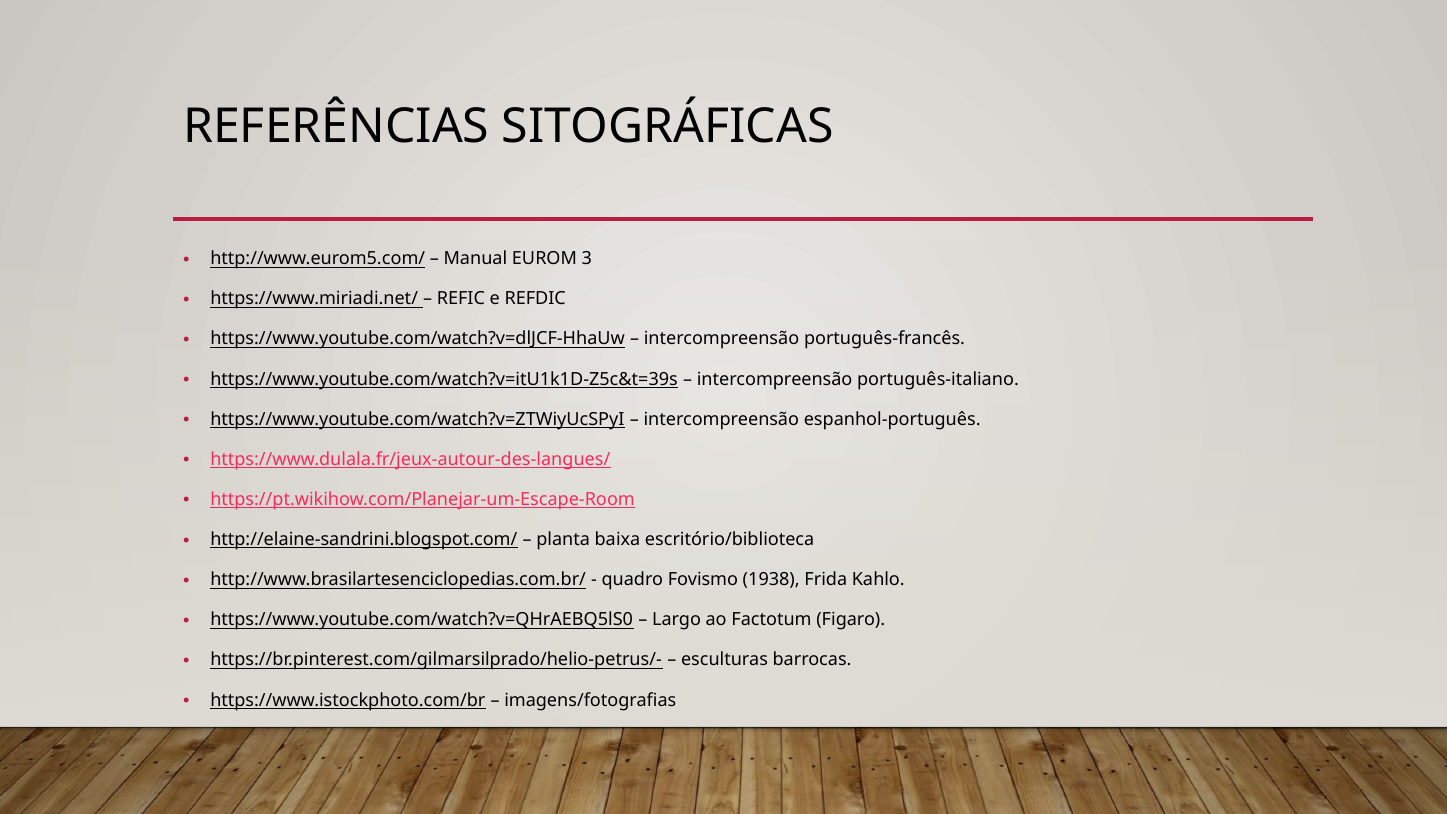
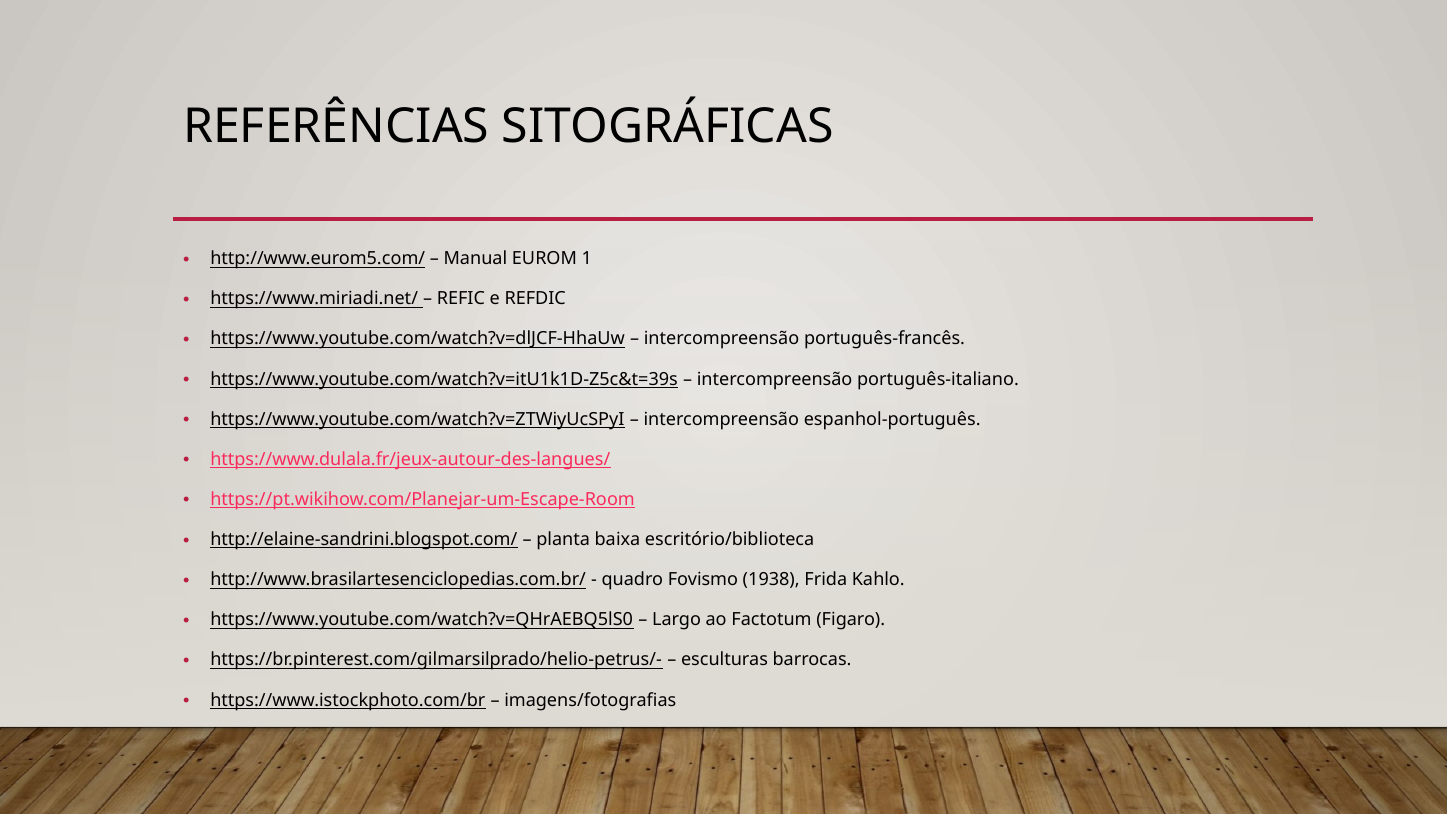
3: 3 -> 1 (587, 259)
